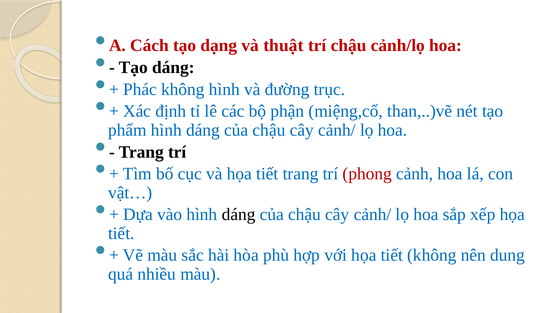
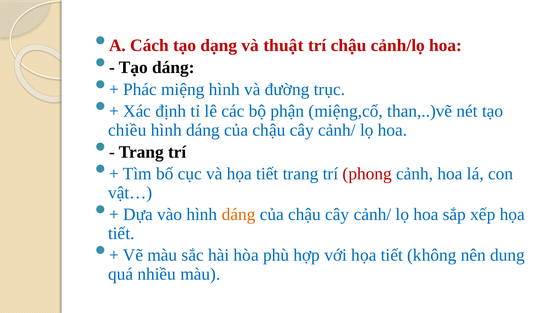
Phác không: không -> miệng (183, 89)
phẩm: phẩm -> chiều (127, 130)
dáng colour: black -> orange (239, 214)
